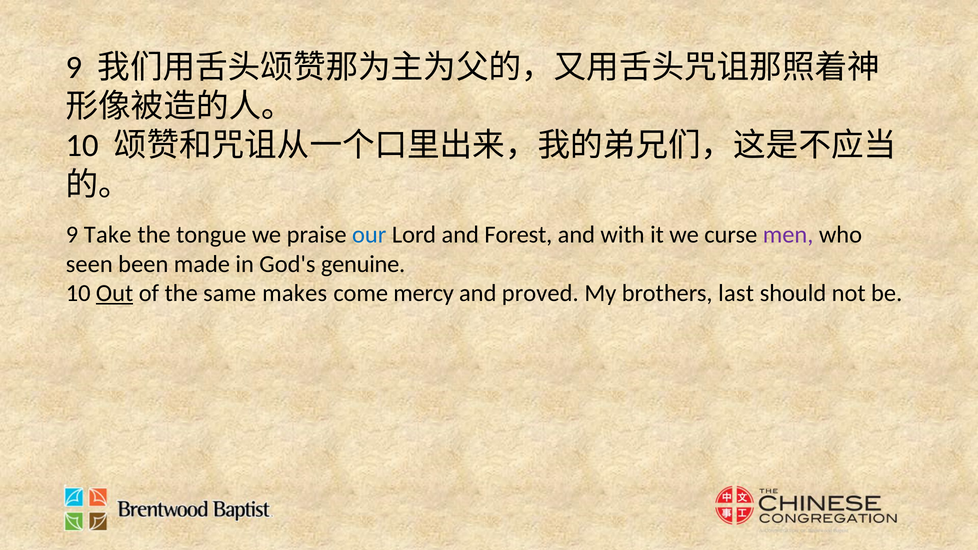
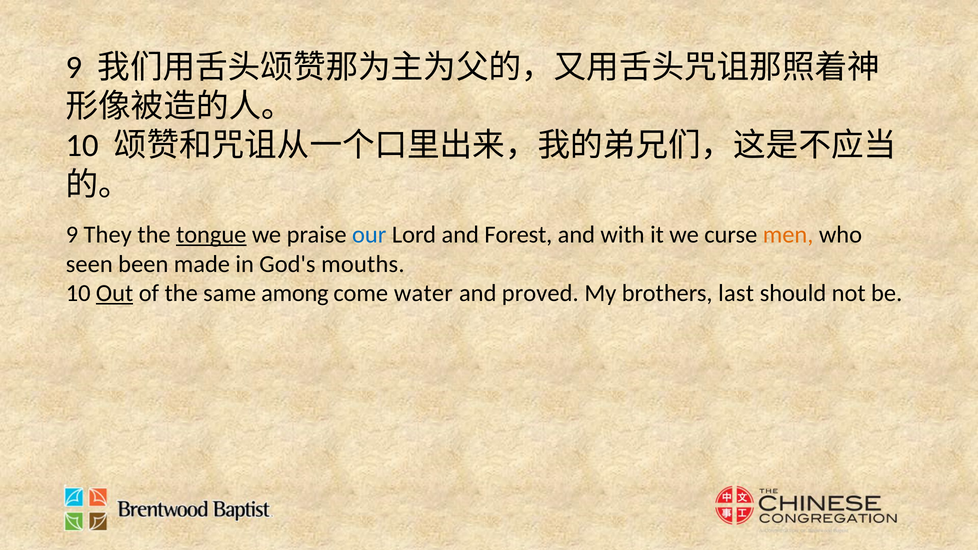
Take: Take -> They (108, 235)
tongue underline: none -> present (211, 235)
men colour: purple -> orange (788, 235)
genuine: genuine -> mouths (363, 264)
makes: makes -> among (295, 293)
mercy: mercy -> water (423, 293)
